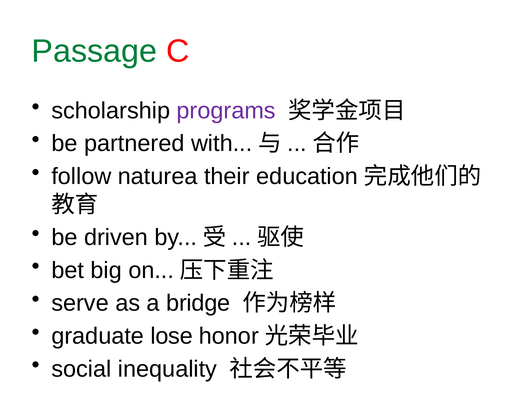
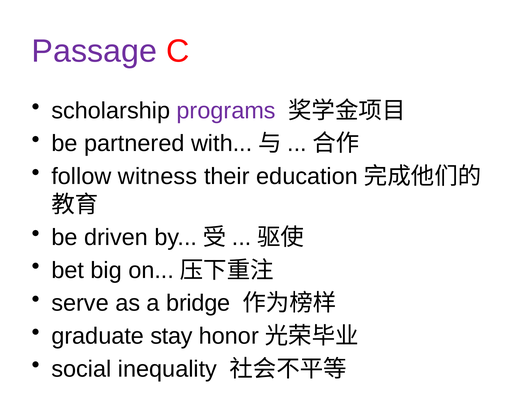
Passage colour: green -> purple (94, 51)
naturea: naturea -> witness (158, 176)
lose: lose -> stay (172, 336)
